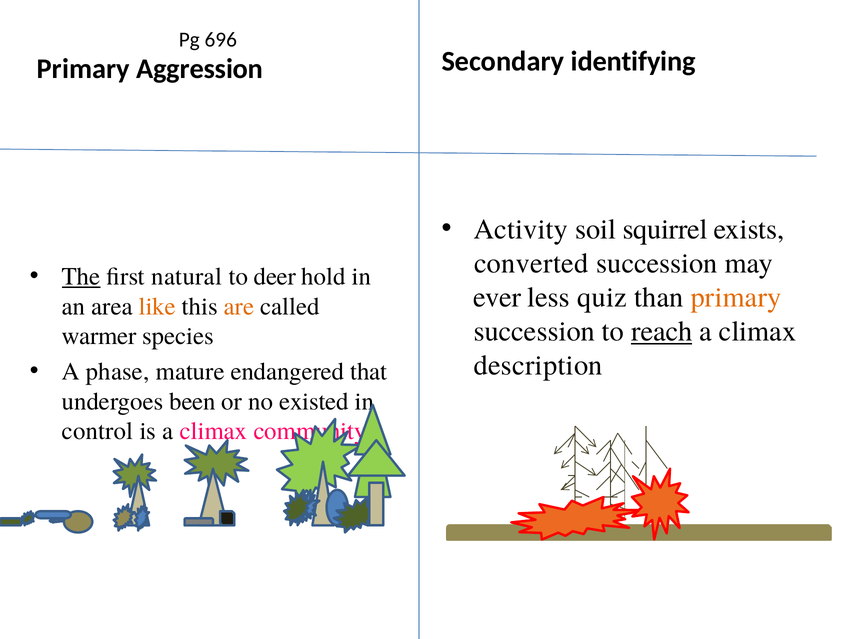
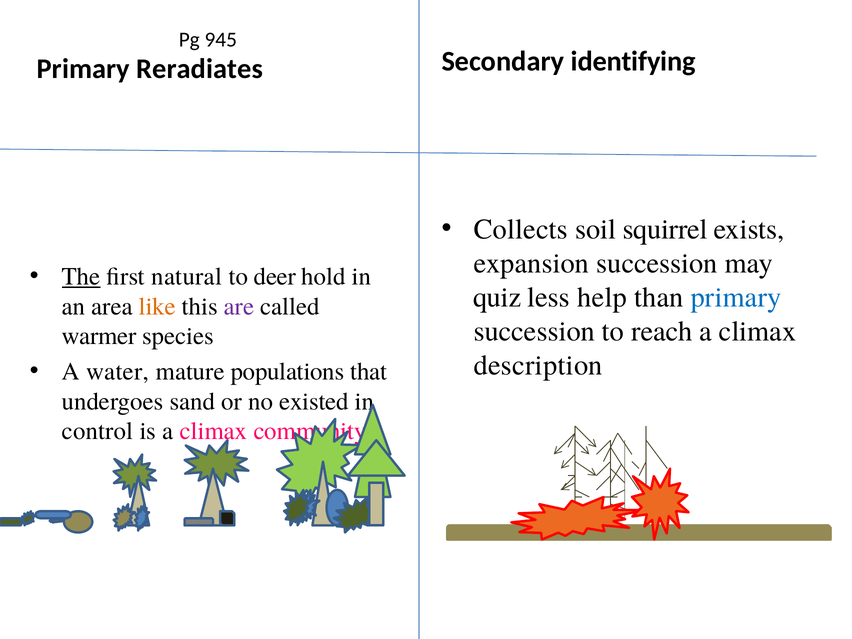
696: 696 -> 945 (221, 40)
Aggression: Aggression -> Reradiates (200, 69)
Activity: Activity -> Collects (521, 229)
converted: converted -> expansion (531, 263)
ever: ever -> quiz (497, 297)
quiz: quiz -> help (602, 297)
primary colour: orange -> blue (736, 297)
are colour: orange -> purple (239, 306)
reach underline: present -> none (662, 331)
phase: phase -> water (118, 372)
endangered: endangered -> populations (287, 372)
been: been -> sand (192, 401)
